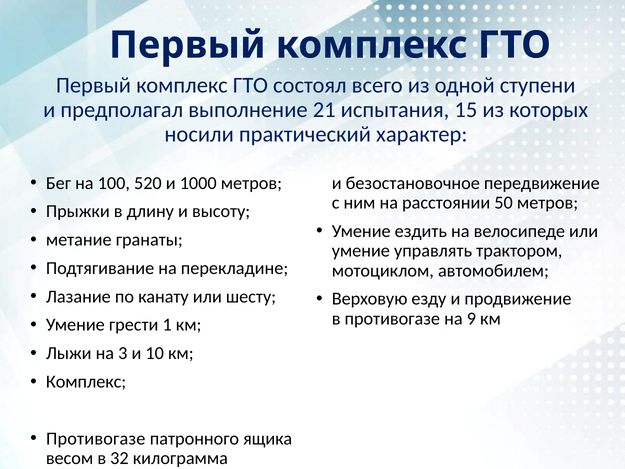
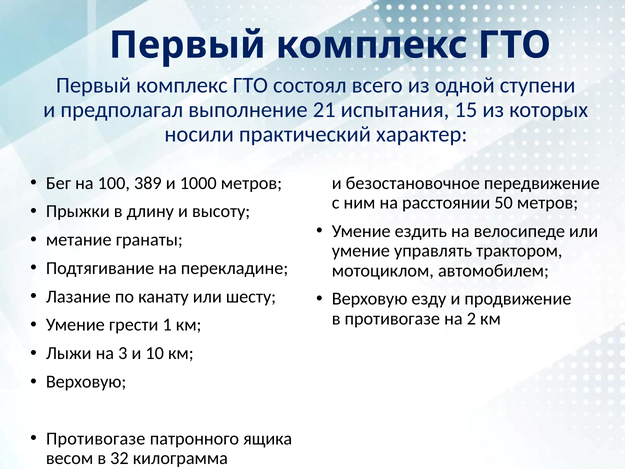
520: 520 -> 389 (148, 183)
9: 9 -> 2 (471, 318)
Комплекс: Комплекс -> Верховую (86, 382)
